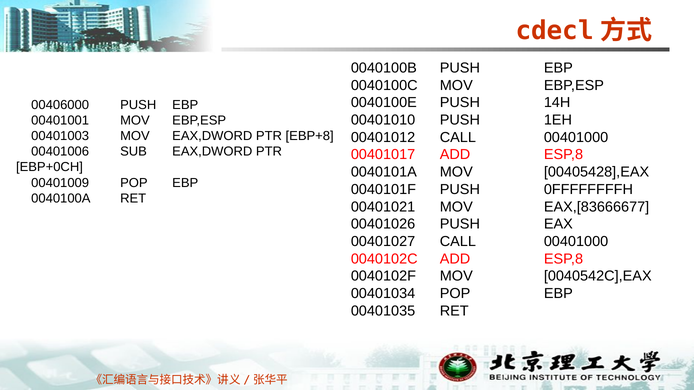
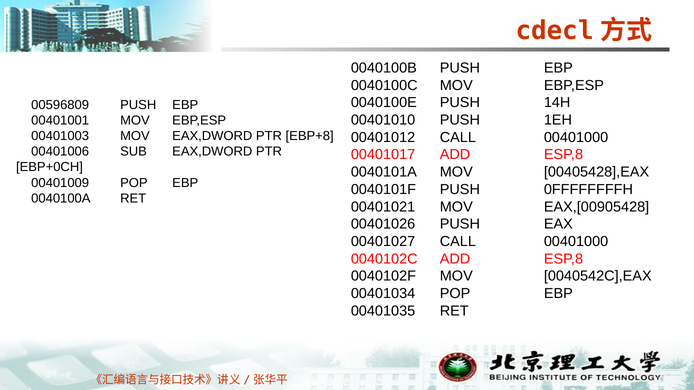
00406000: 00406000 -> 00596809 (60, 105)
EAX,[83666677: EAX,[83666677 -> EAX,[00905428 (597, 207)
